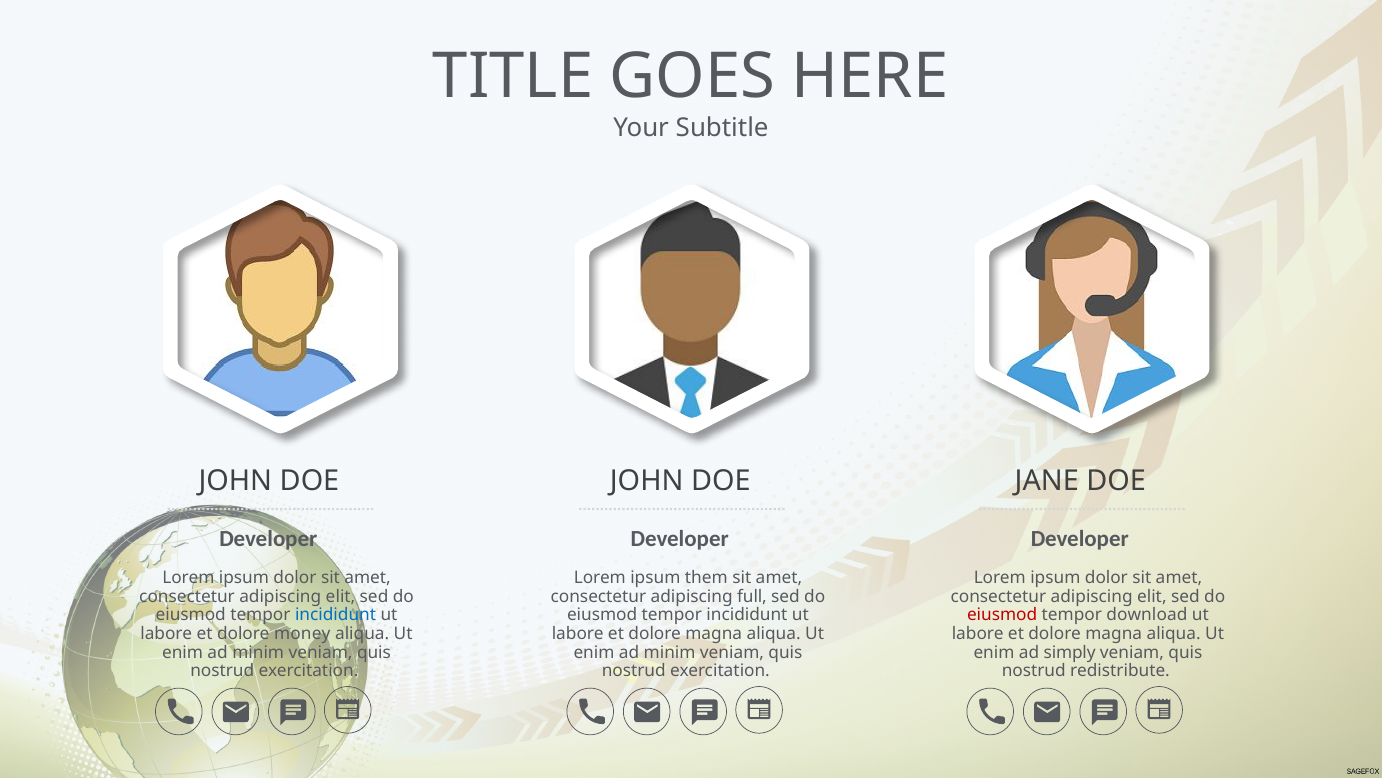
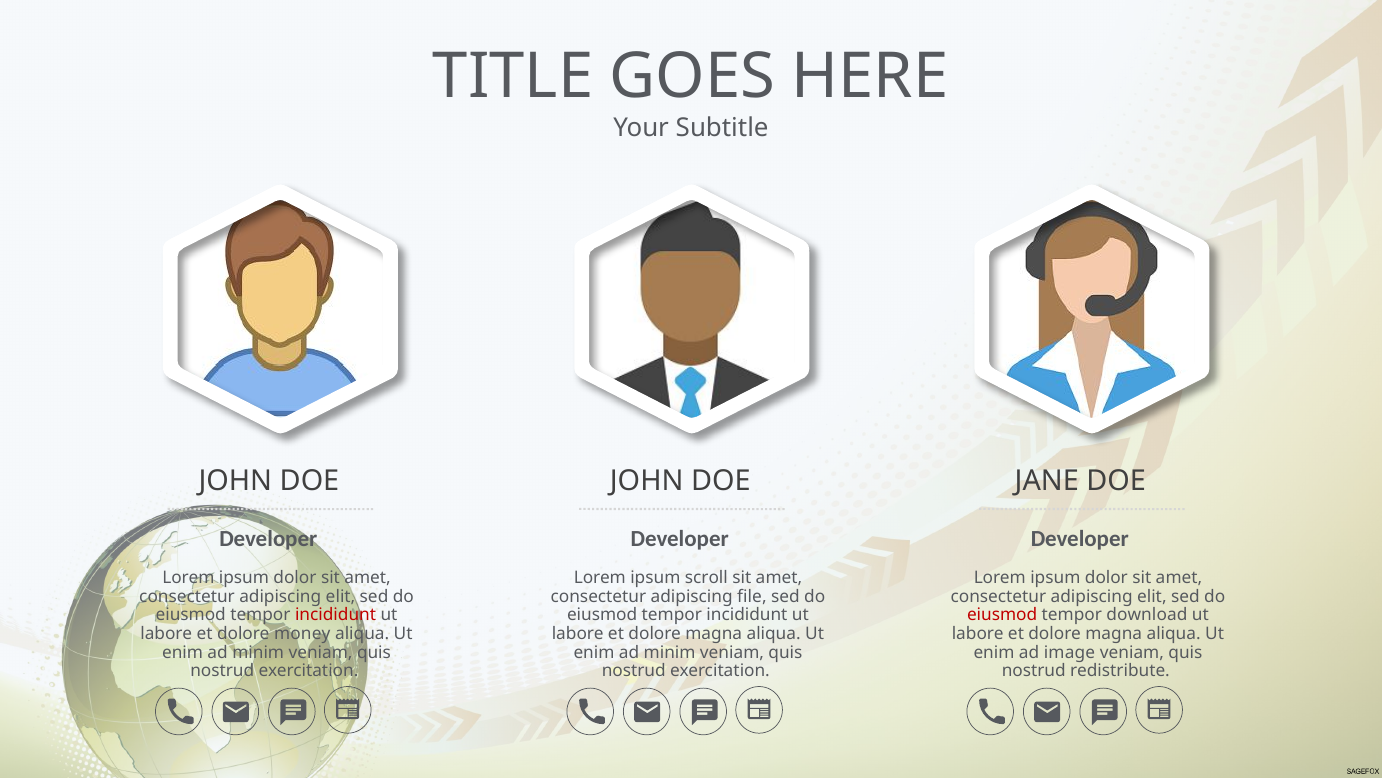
them: them -> scroll (706, 577)
full: full -> file (752, 596)
incididunt colour: blue -> red (336, 615)
simply: simply -> image (1069, 652)
